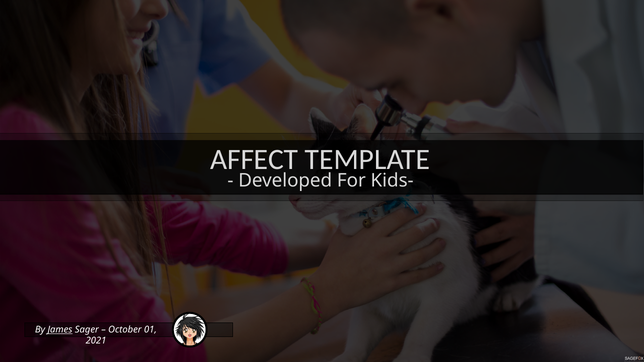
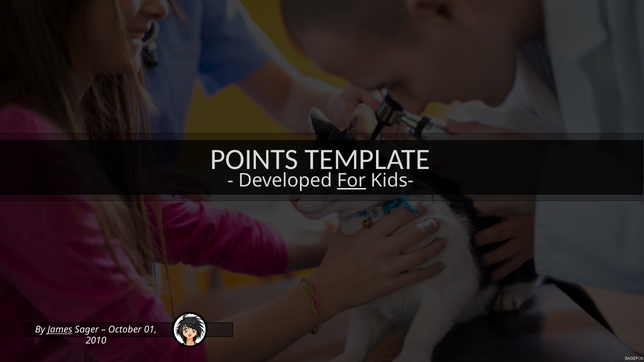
AFFECT: AFFECT -> POINTS (254, 160)
For underline: none -> present (351, 181)
2021: 2021 -> 2010 (96, 341)
